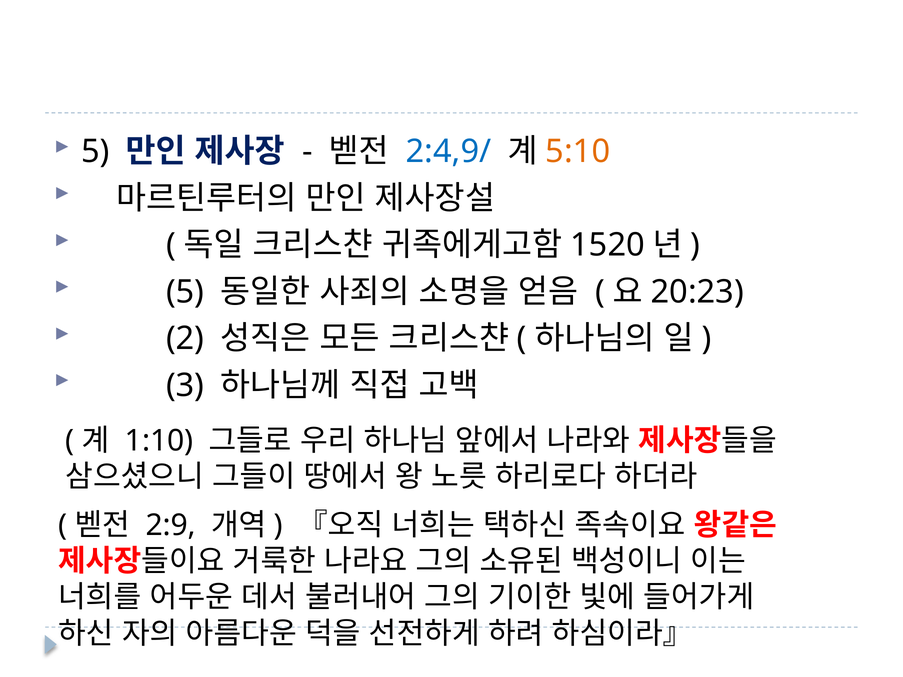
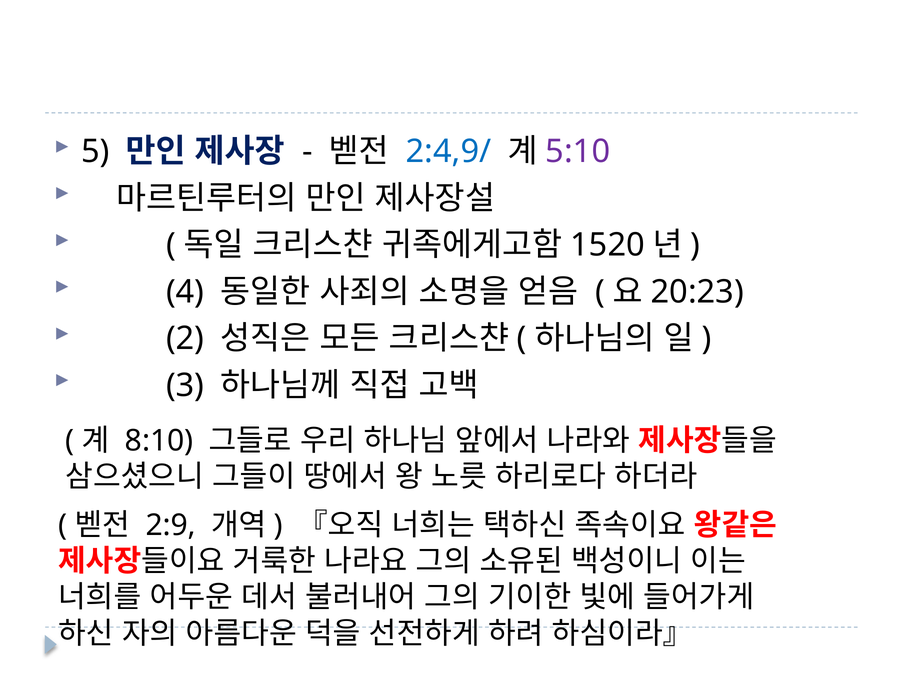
5:10 colour: orange -> purple (578, 152)
5: 5 -> 4 (185, 292)
1:10: 1:10 -> 8:10 (159, 441)
